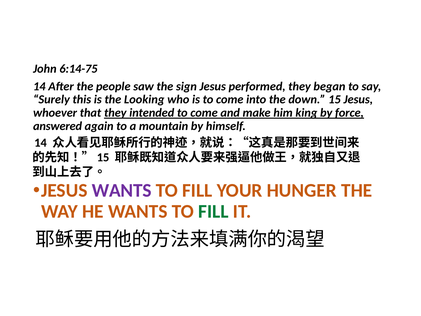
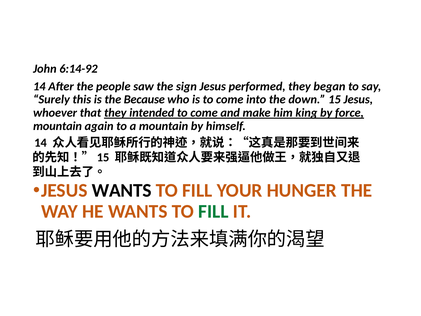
6:14-75: 6:14-75 -> 6:14-92 (78, 69)
Looking: Looking -> Because (144, 100)
answered: answered -> mountain (58, 126)
WANTS colour: purple -> black (122, 190)
